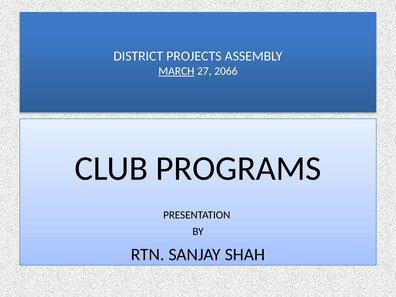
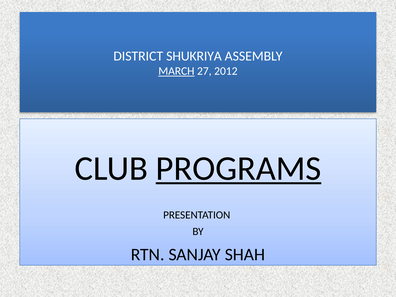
PROJECTS: PROJECTS -> SHUKRIYA (194, 56)
2066: 2066 -> 2012 (226, 71)
PROGRAMS underline: none -> present (239, 168)
